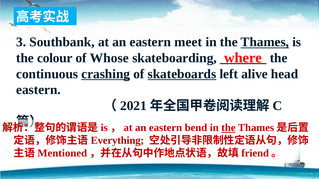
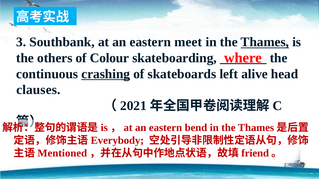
colour: colour -> others (55, 58)
Whose: Whose -> Colour (110, 58)
skateboards underline: present -> none (182, 74)
eastern: eastern -> clauses (38, 90)
the underline: present -> none (228, 128)
Everything: Everything -> Everybody (117, 141)
